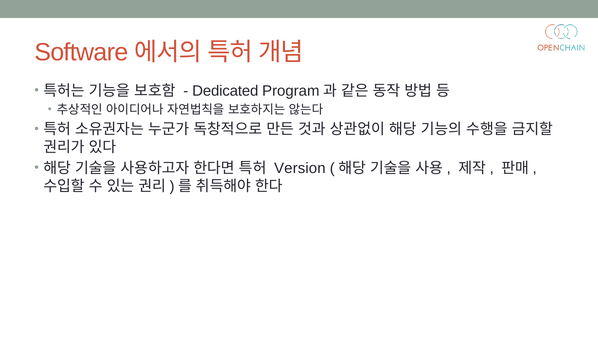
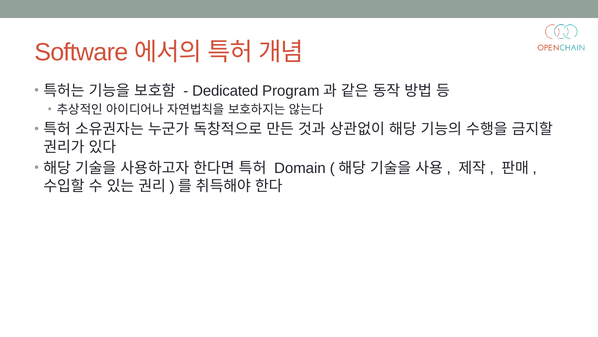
Version: Version -> Domain (300, 168)
